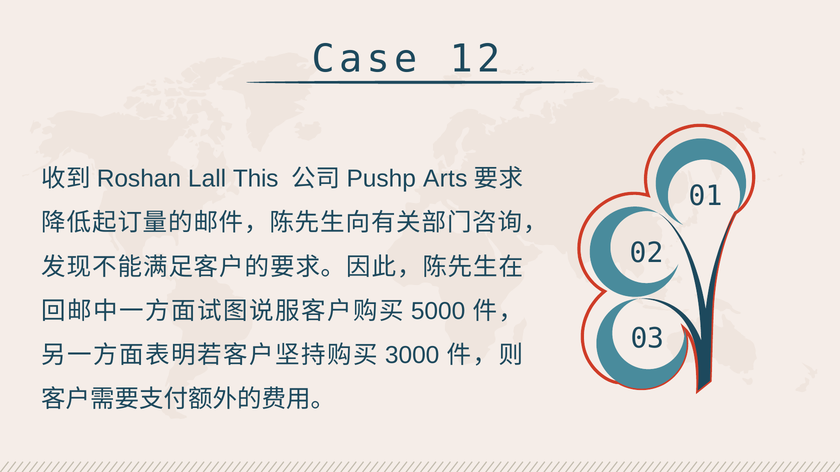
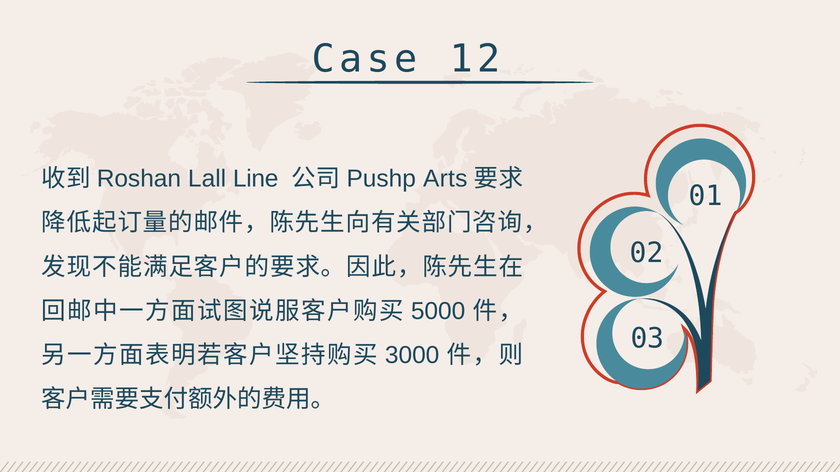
This: This -> Line (256, 179)
